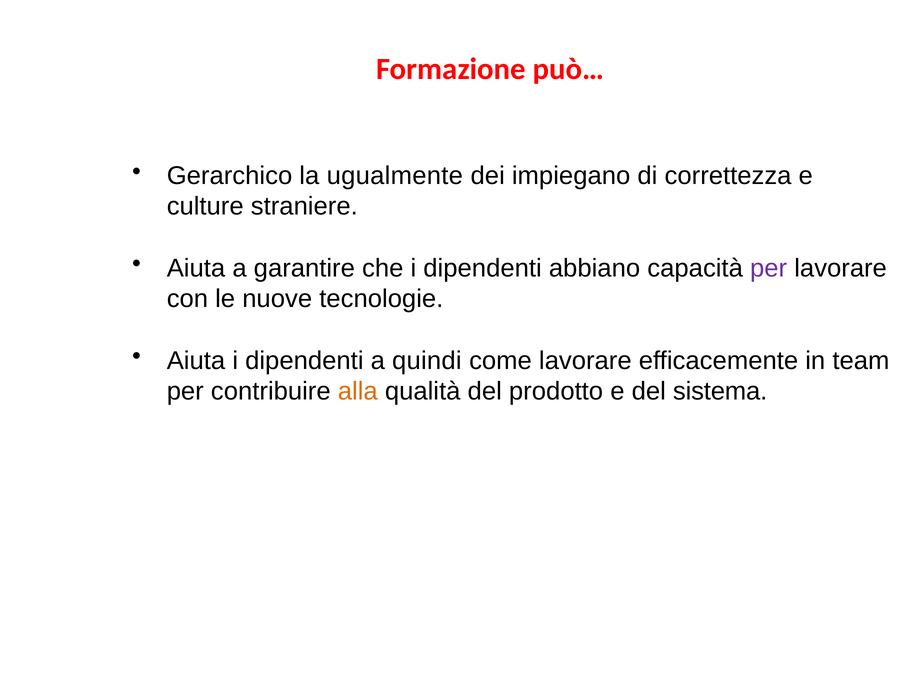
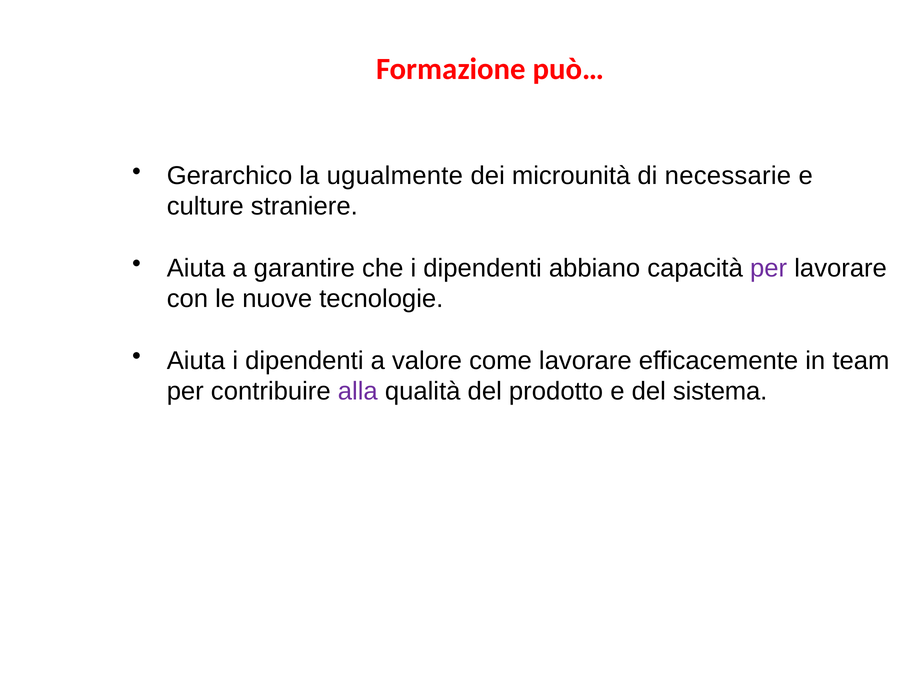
impiegano: impiegano -> microunità (571, 176)
correttezza: correttezza -> necessarie (728, 176)
quindi: quindi -> valore (427, 360)
alla colour: orange -> purple (358, 391)
